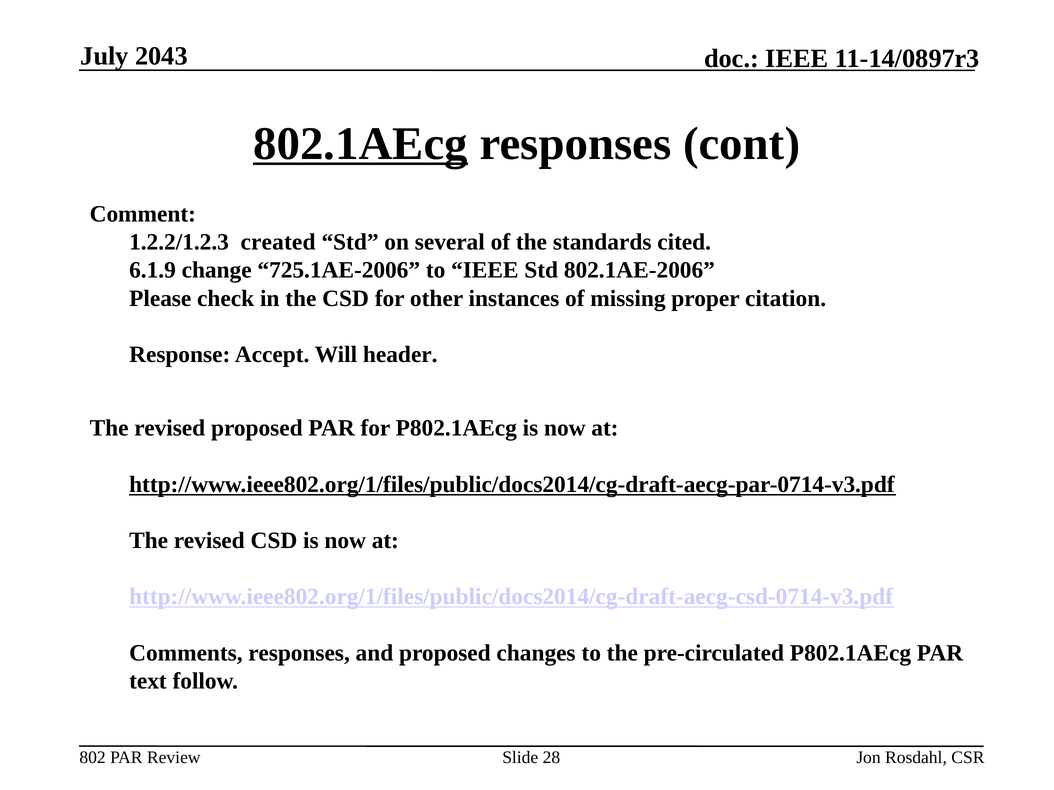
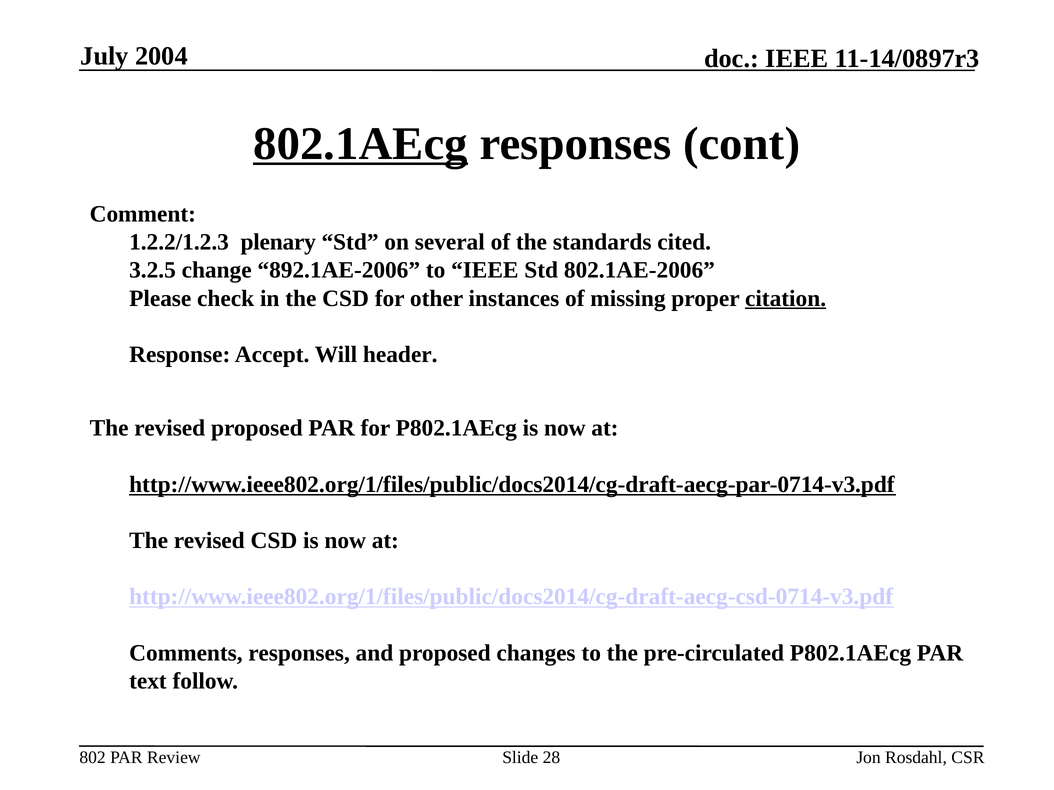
2043: 2043 -> 2004 (161, 56)
created: created -> plenary (278, 242)
6.1.9: 6.1.9 -> 3.2.5 (153, 270)
725.1AE-2006: 725.1AE-2006 -> 892.1AE-2006 (339, 270)
citation underline: none -> present (786, 299)
